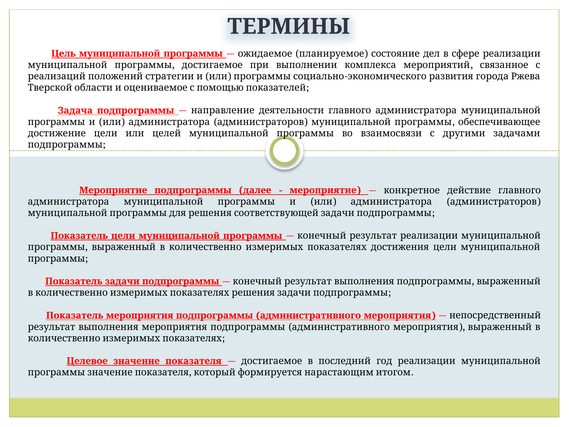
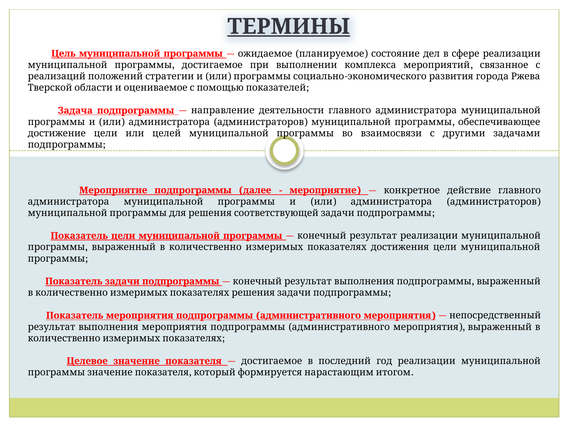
ТЕРМИНЫ underline: none -> present (289, 27)
